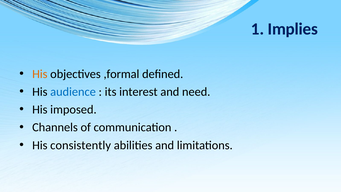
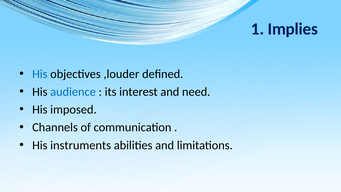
His colour: orange -> blue (40, 74)
,formal: ,formal -> ,louder (121, 74)
consistently: consistently -> instruments (81, 145)
